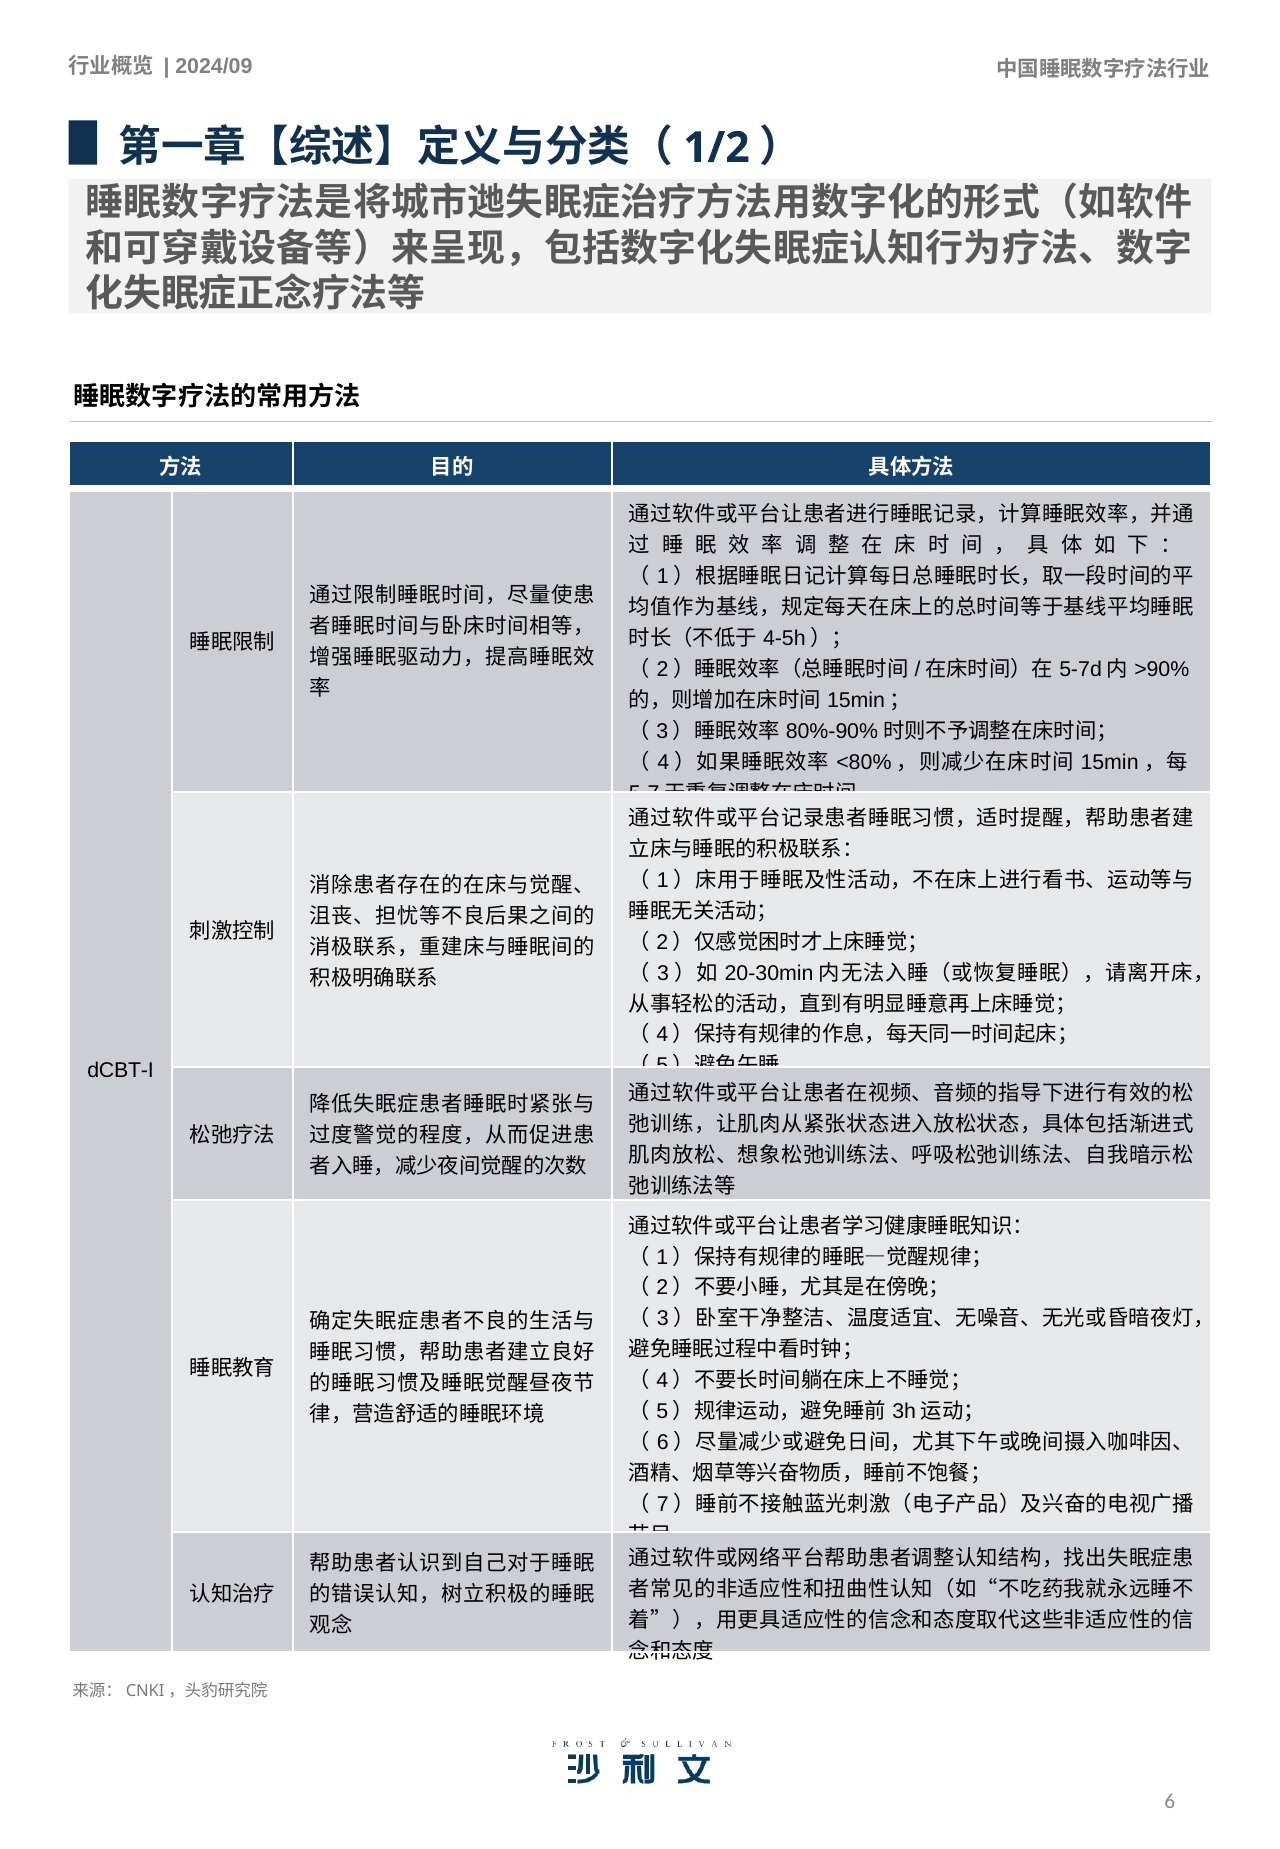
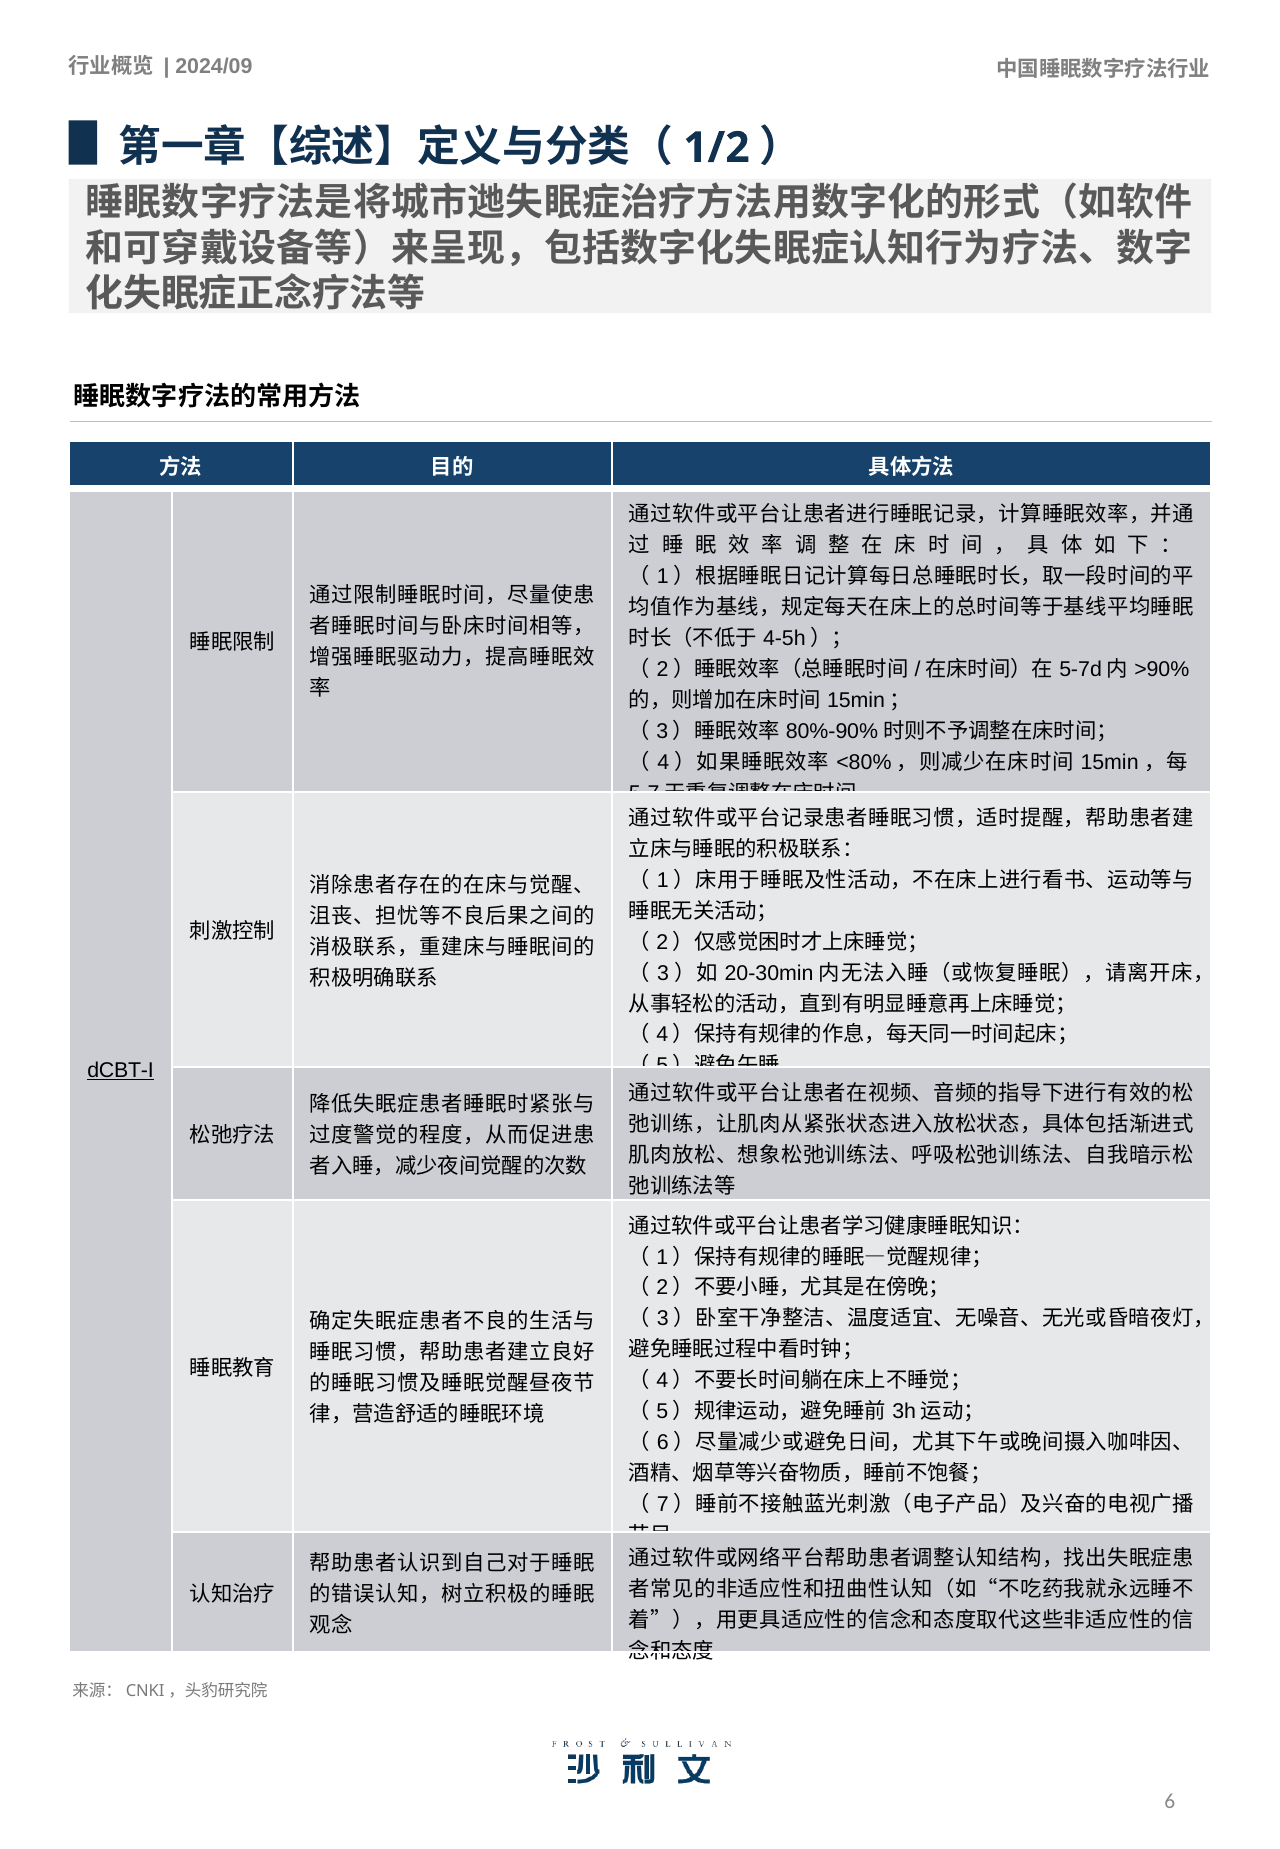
dCBT-I underline: none -> present (121, 1070)
